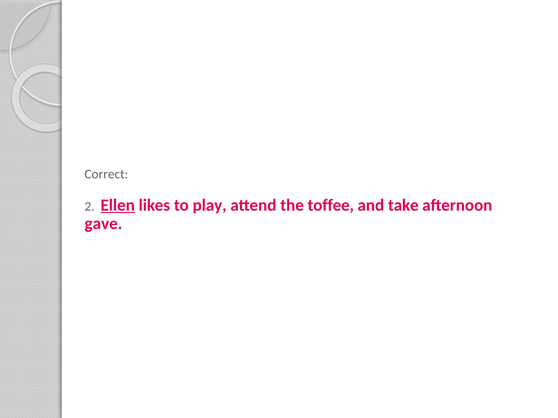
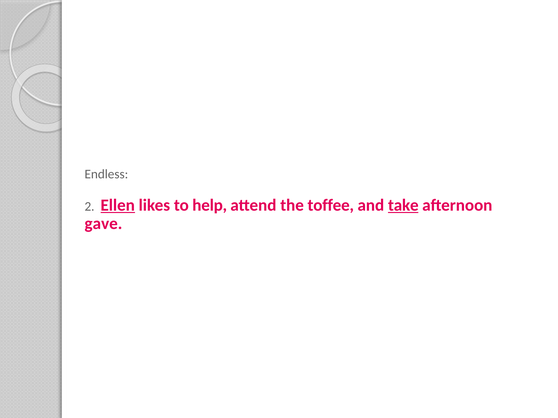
Correct: Correct -> Endless (106, 174)
play: play -> help (210, 205)
take underline: none -> present (403, 205)
